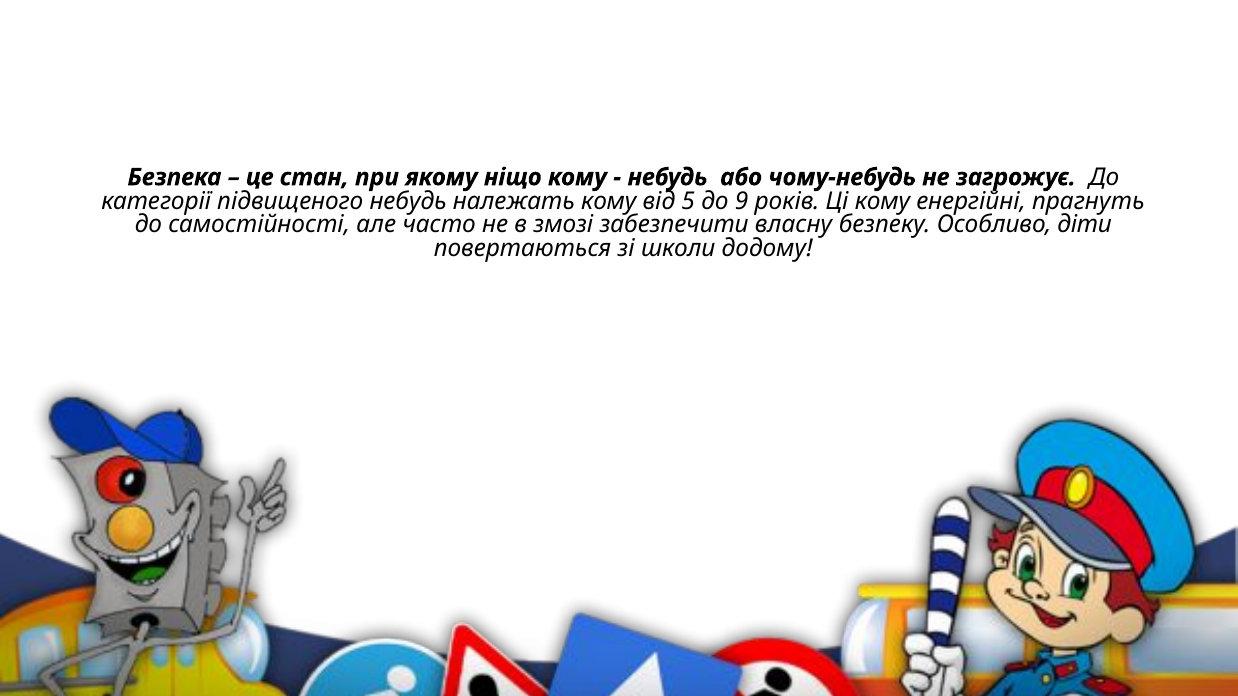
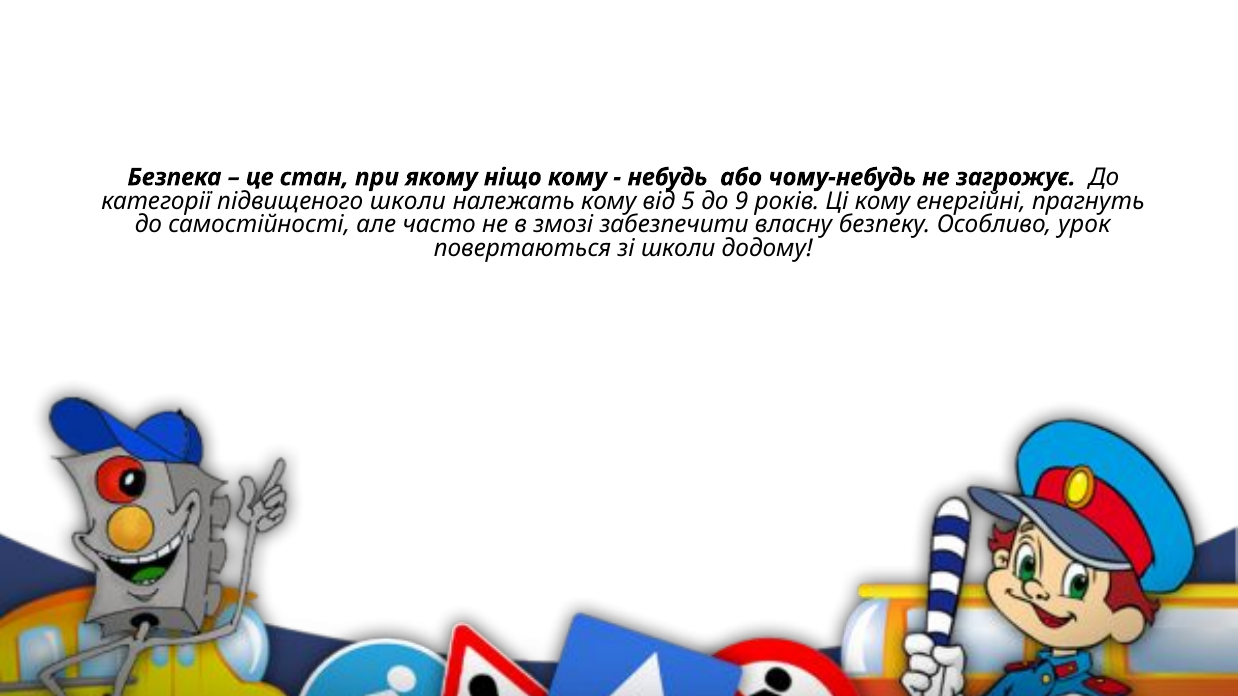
підвищеного небудь: небудь -> школи (408, 201)
діти: діти -> урок (1084, 225)
